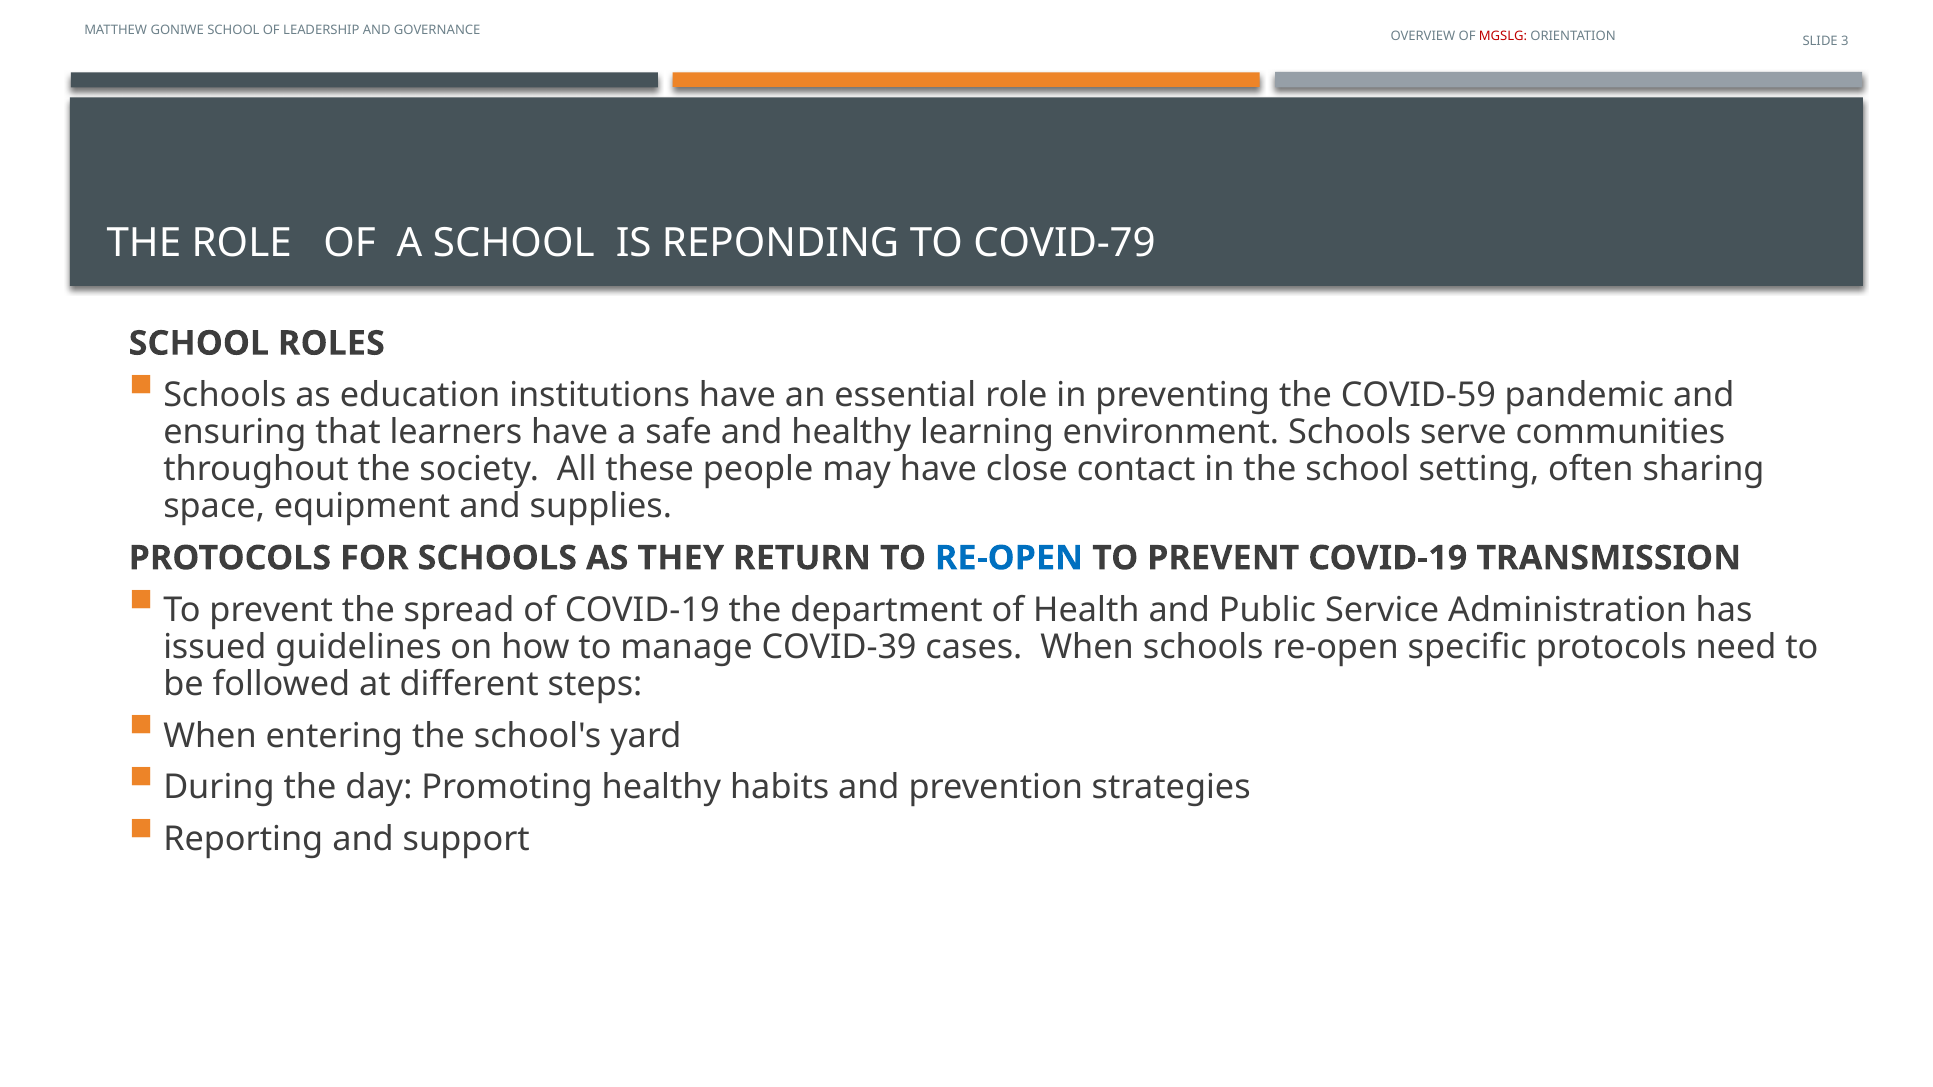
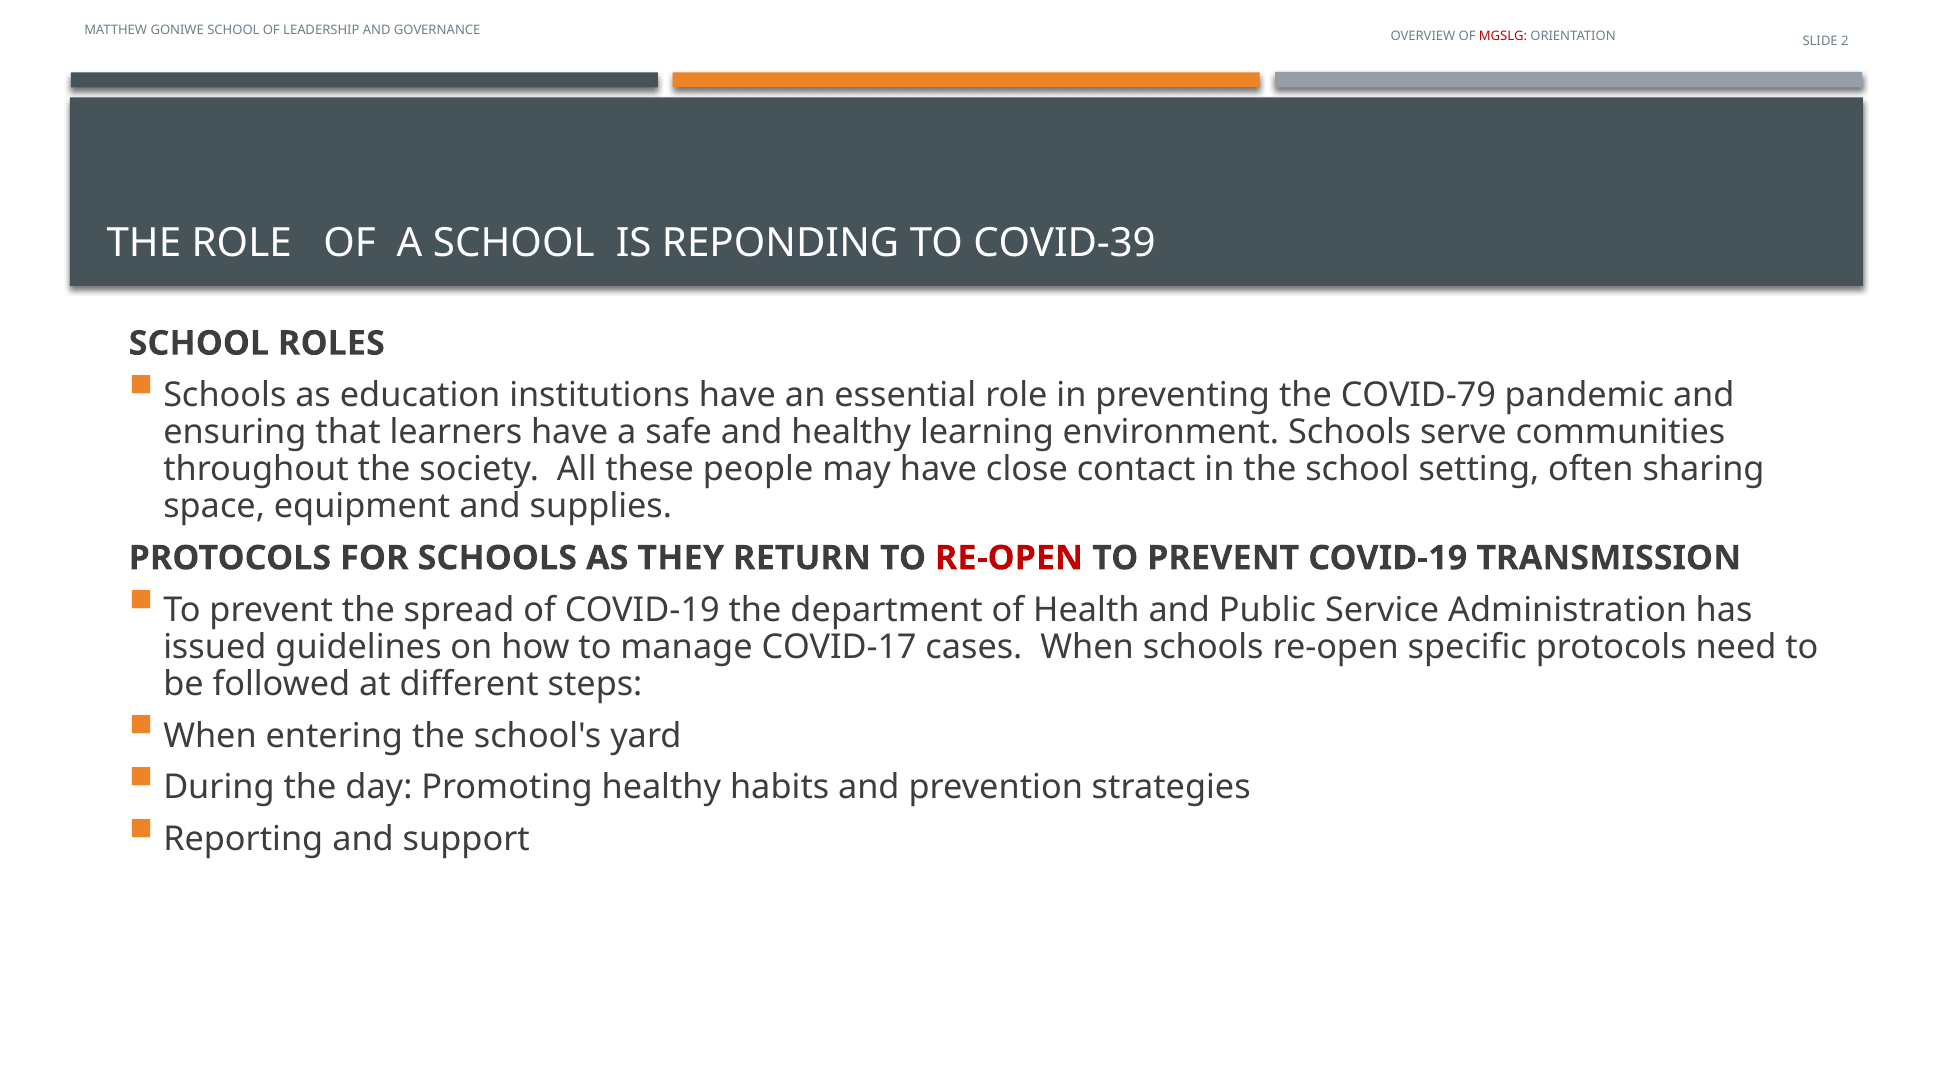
3: 3 -> 2 (1845, 41)
COVID-79: COVID-79 -> COVID-39 (1064, 243)
COVID-59: COVID-59 -> COVID-79 (1418, 395)
RE-OPEN colour: blue -> red (1009, 558)
COVID-39: COVID-39 -> COVID-17 (839, 647)
